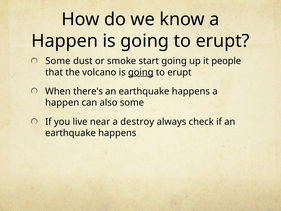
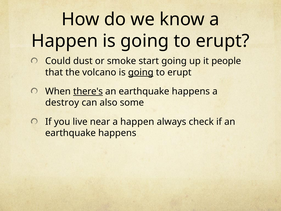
Some: Some -> Could (58, 61)
there's underline: none -> present (88, 91)
happen: happen -> destroy (62, 103)
near a destroy: destroy -> happen (137, 122)
